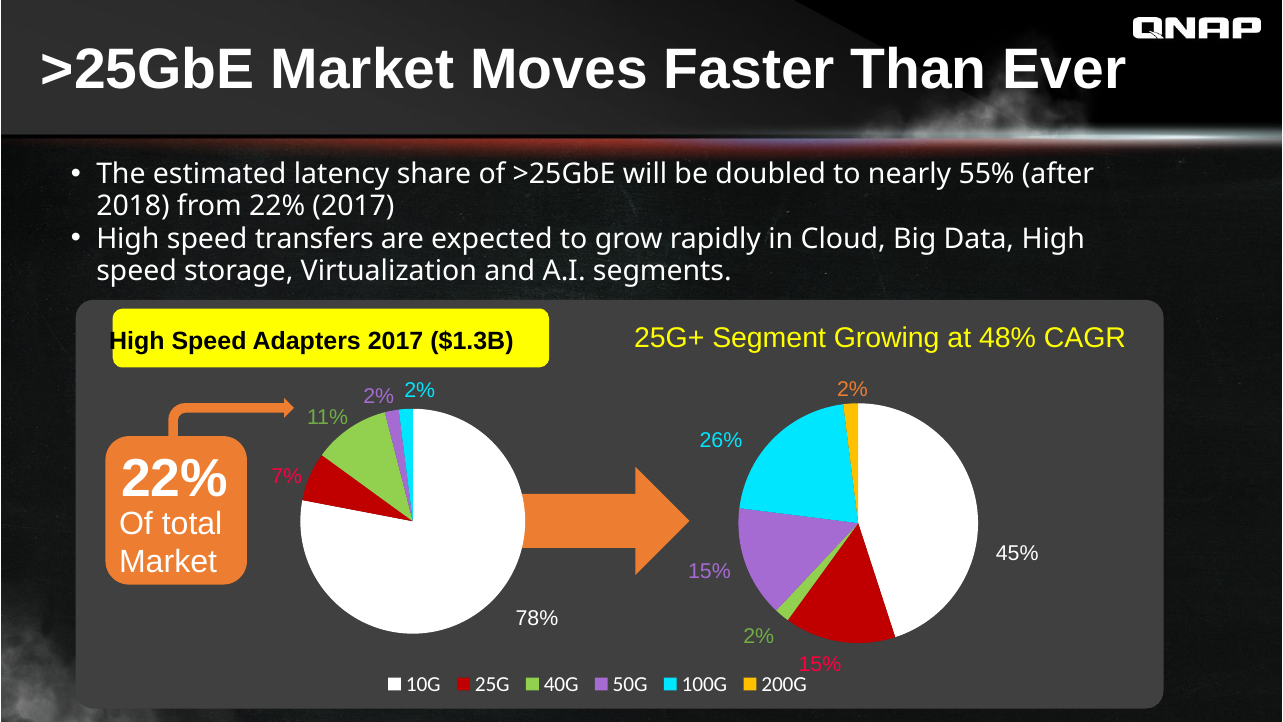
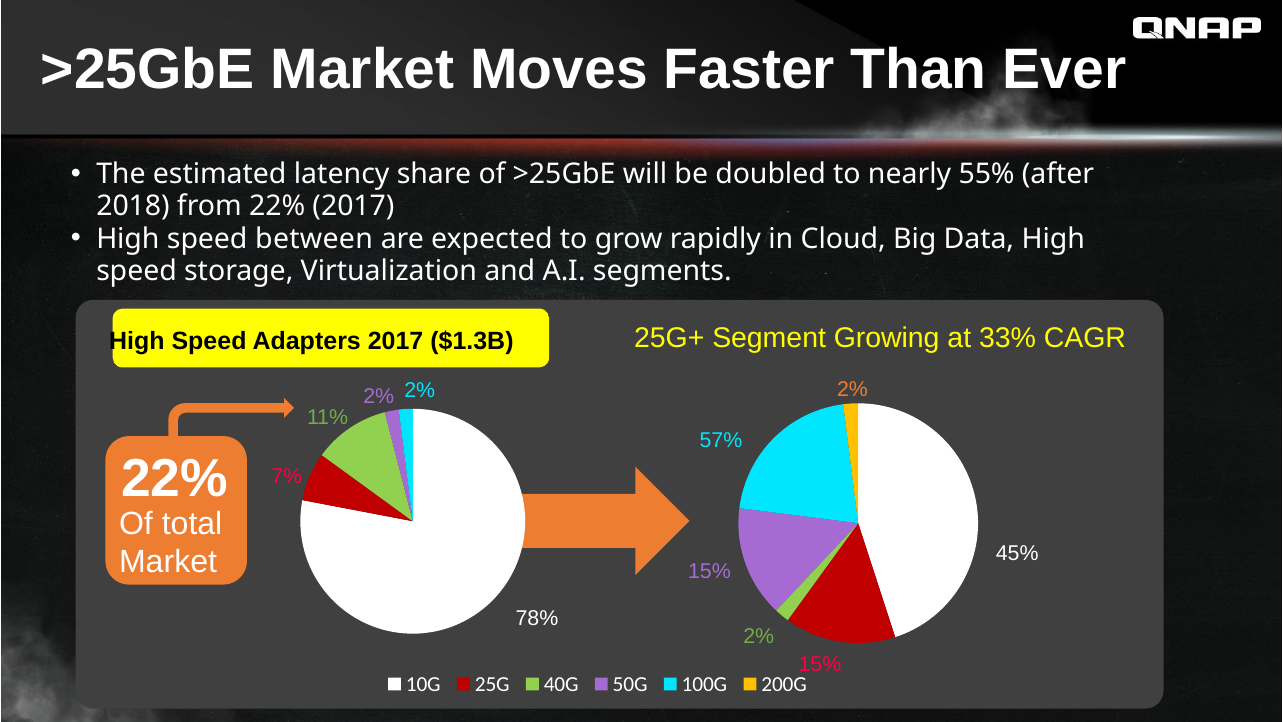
transfers: transfers -> between (314, 239)
48%: 48% -> 33% (1008, 338)
26%: 26% -> 57% (721, 440)
